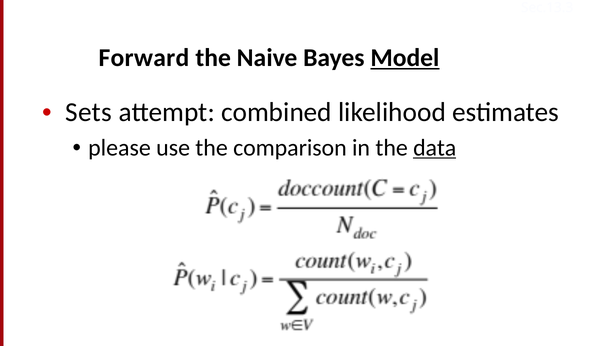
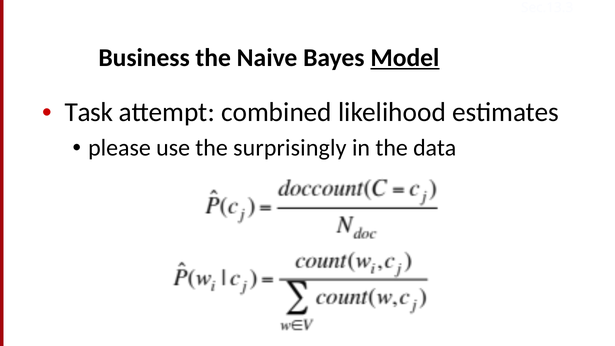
Forward: Forward -> Business (144, 58)
Sets: Sets -> Task (89, 112)
comparison: comparison -> surprisingly (290, 148)
data underline: present -> none (435, 148)
